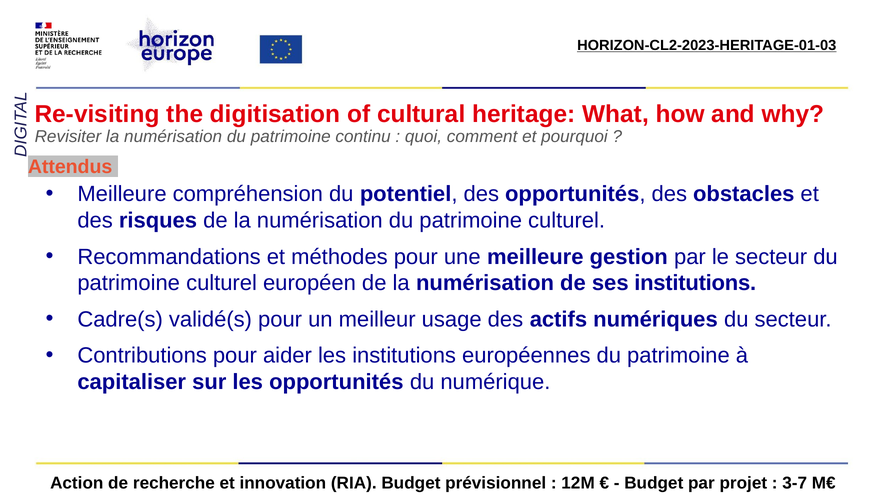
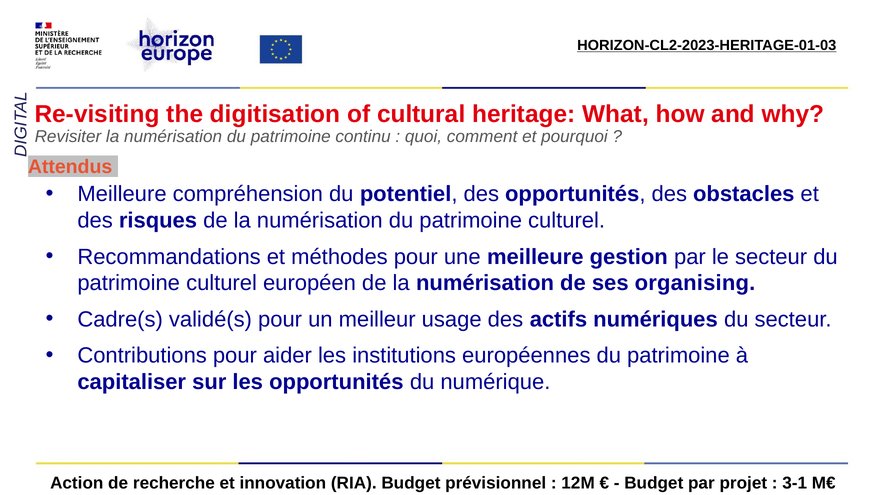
ses institutions: institutions -> organising (695, 283)
3-7: 3-7 -> 3-1 (795, 483)
